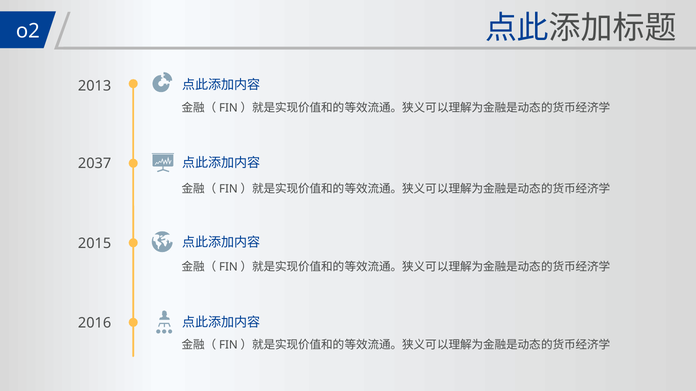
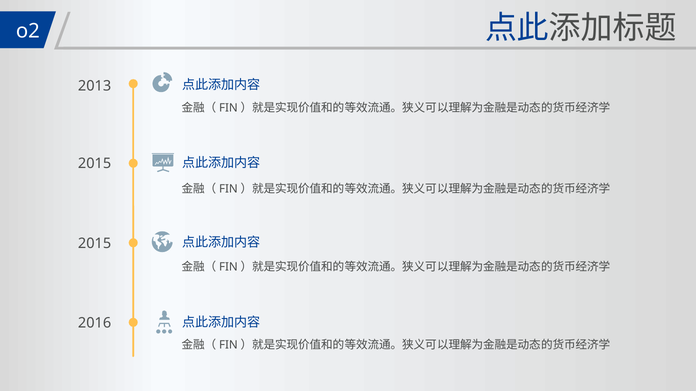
2037: 2037 -> 2015 (95, 163)
